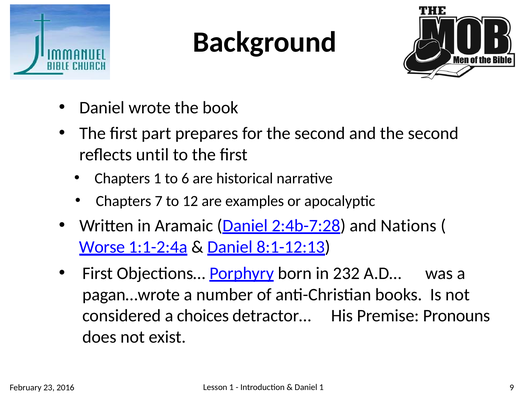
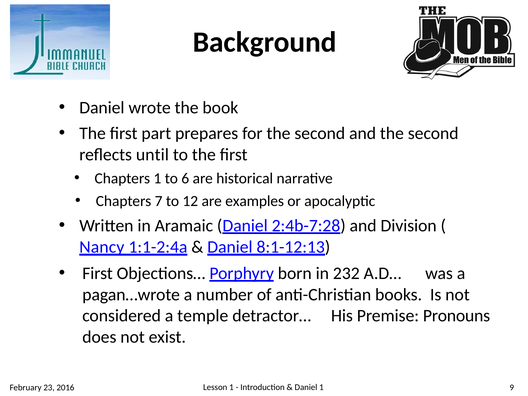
Nations: Nations -> Division (409, 226)
Worse: Worse -> Nancy (102, 247)
choices: choices -> temple (203, 316)
